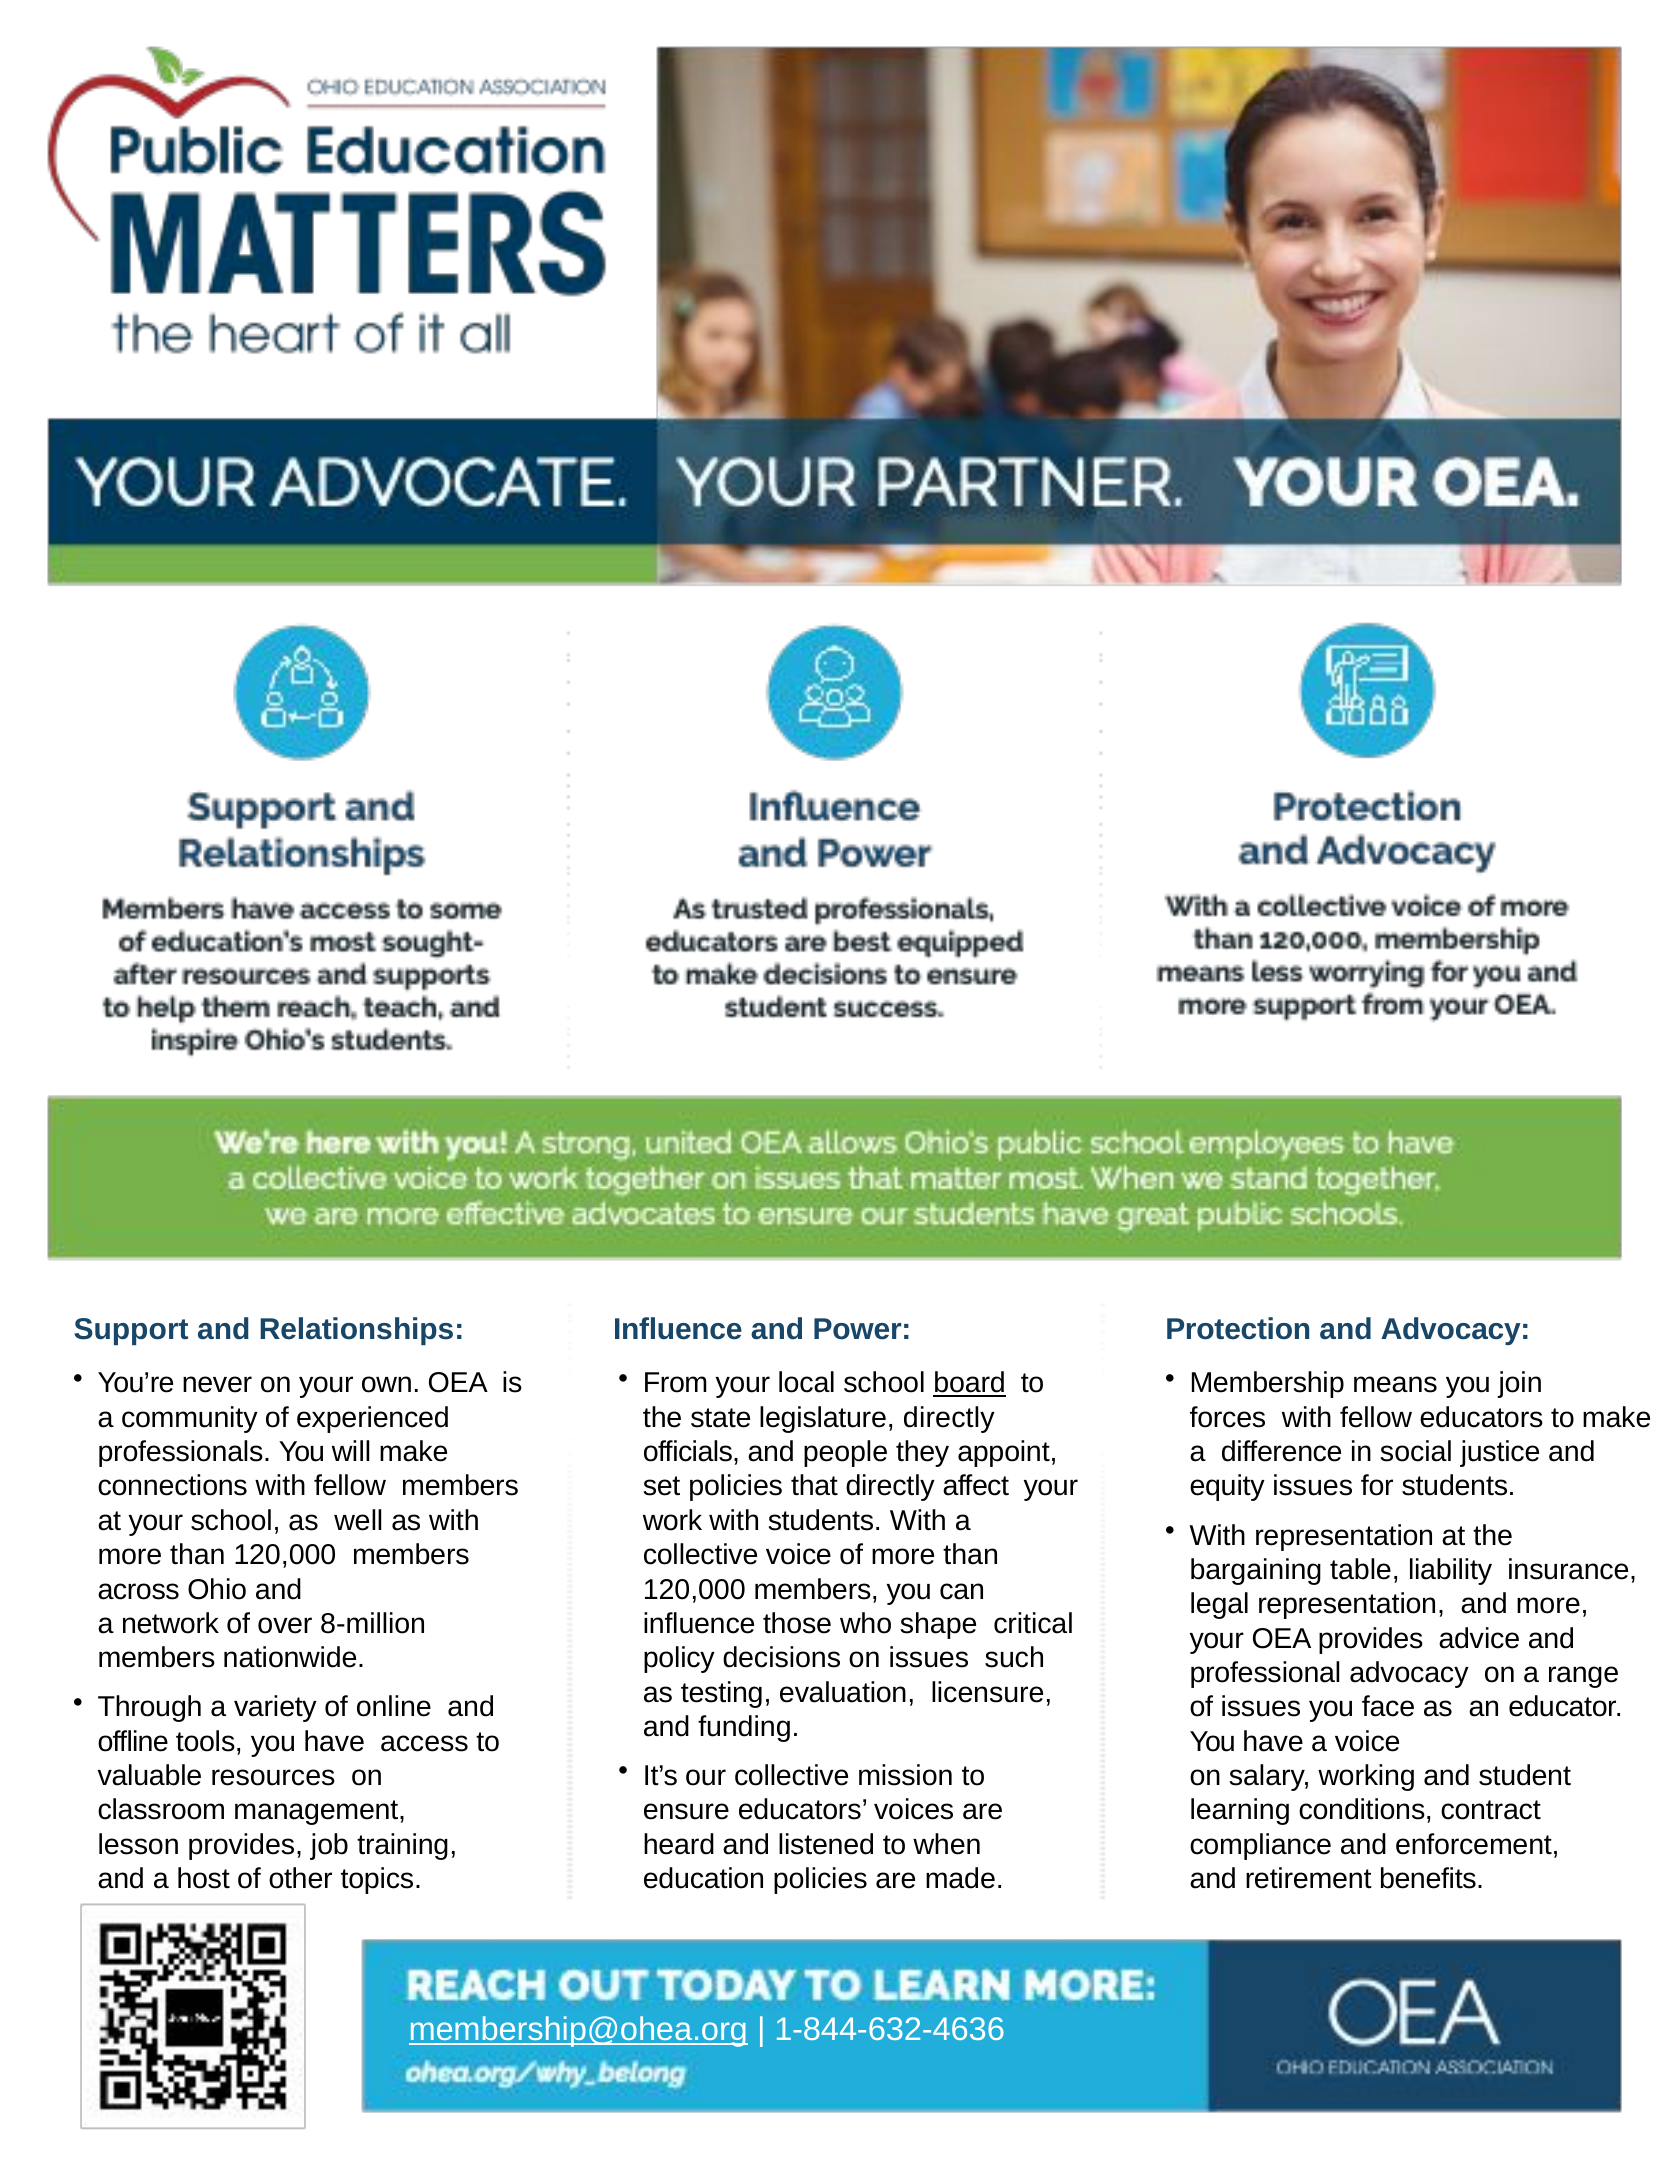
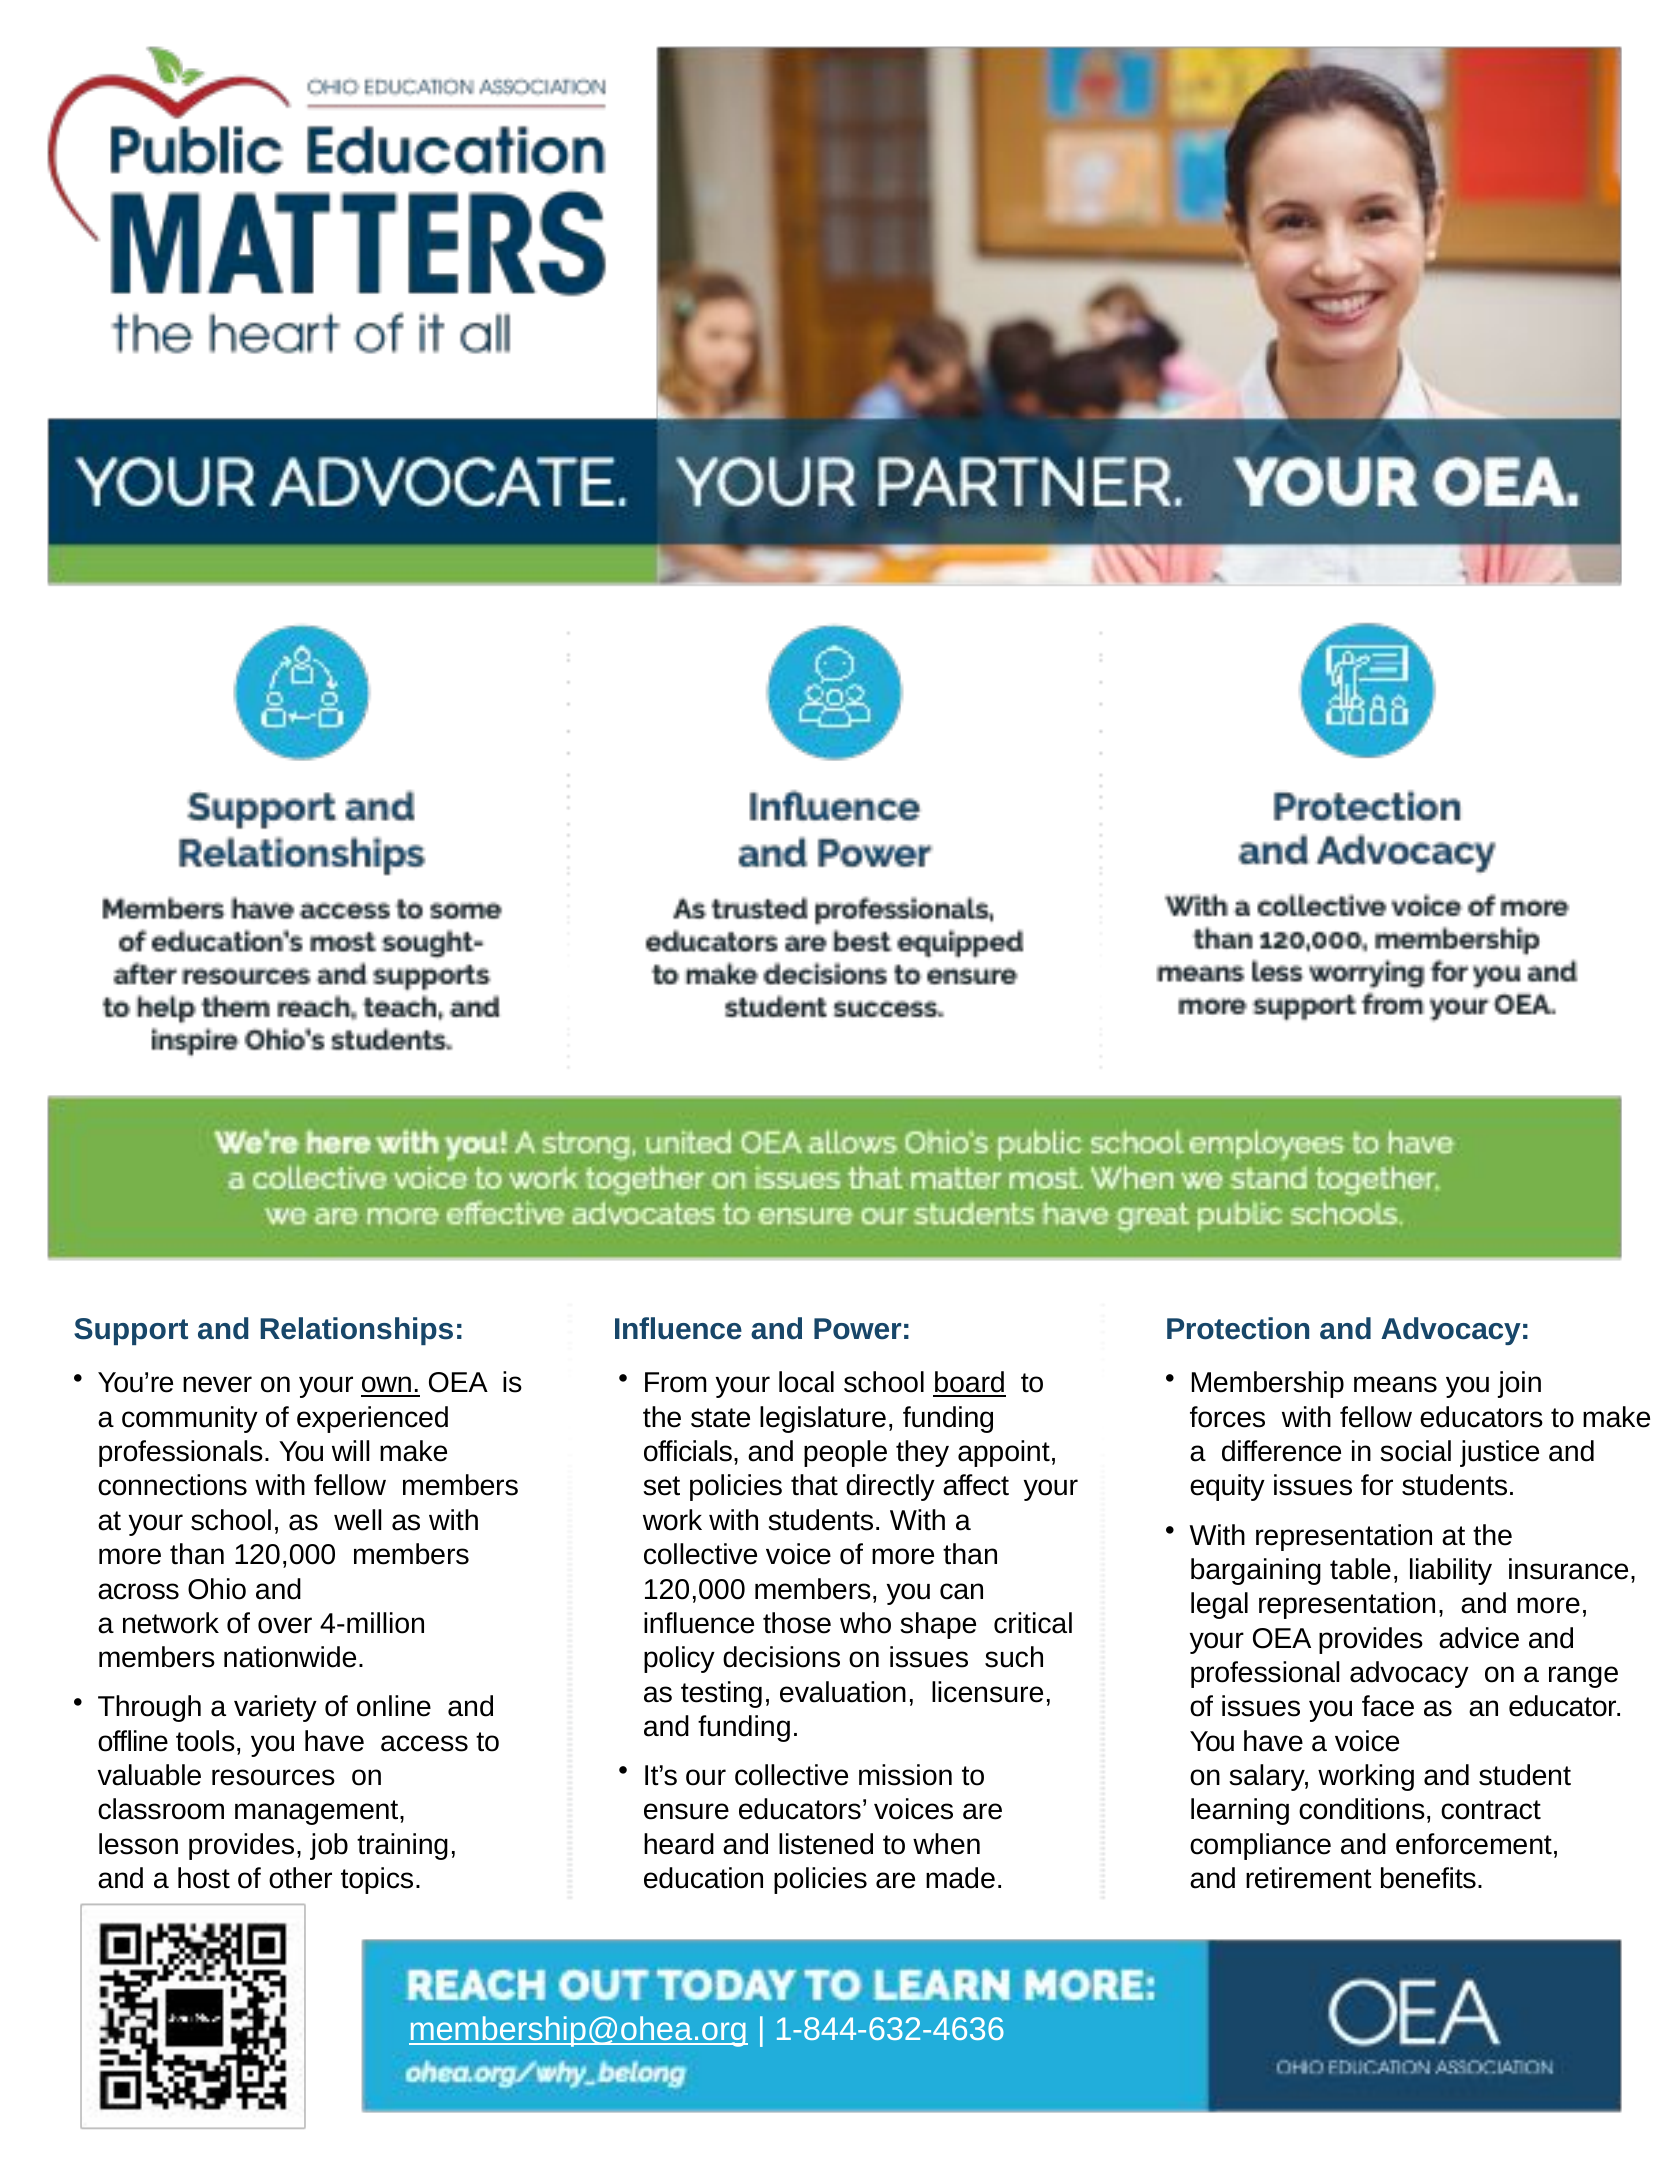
own underline: none -> present (391, 1383)
legislature directly: directly -> funding (949, 1417)
8-million: 8-million -> 4-million (373, 1623)
